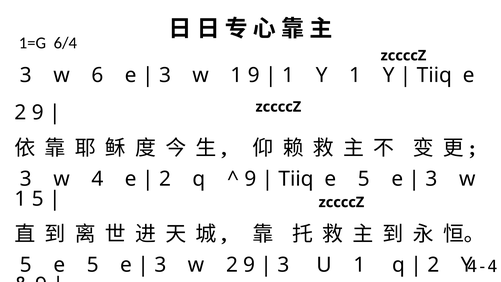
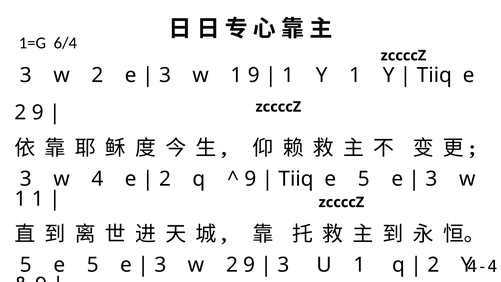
6: 6 -> 2 (97, 75)
1 5: 5 -> 1 (38, 199)
